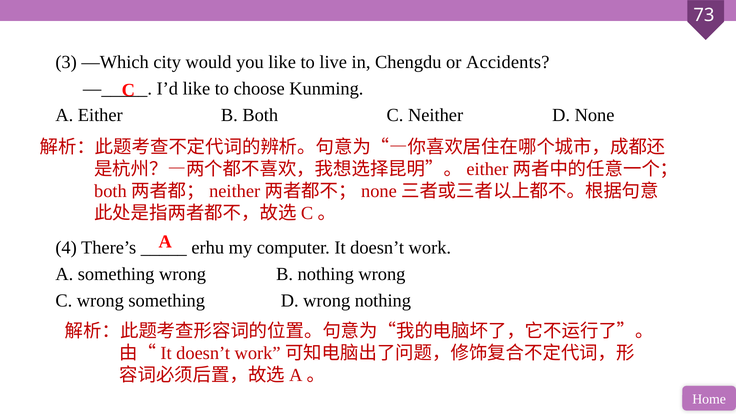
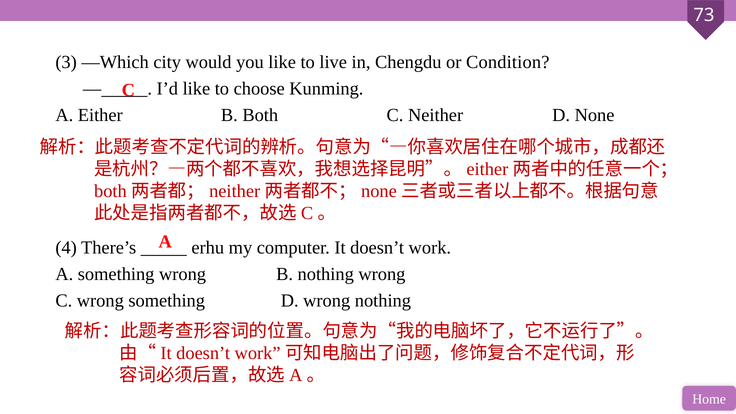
Accidents: Accidents -> Condition (508, 62)
